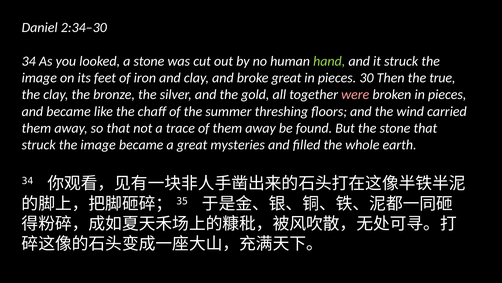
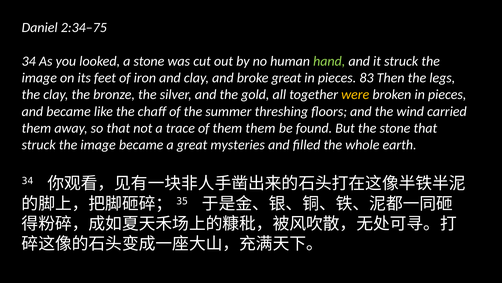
2:34–30: 2:34–30 -> 2:34–75 (84, 27)
30: 30 -> 83 (367, 78)
true: true -> legs (442, 78)
were colour: pink -> yellow (355, 94)
of them away: away -> them (260, 128)
